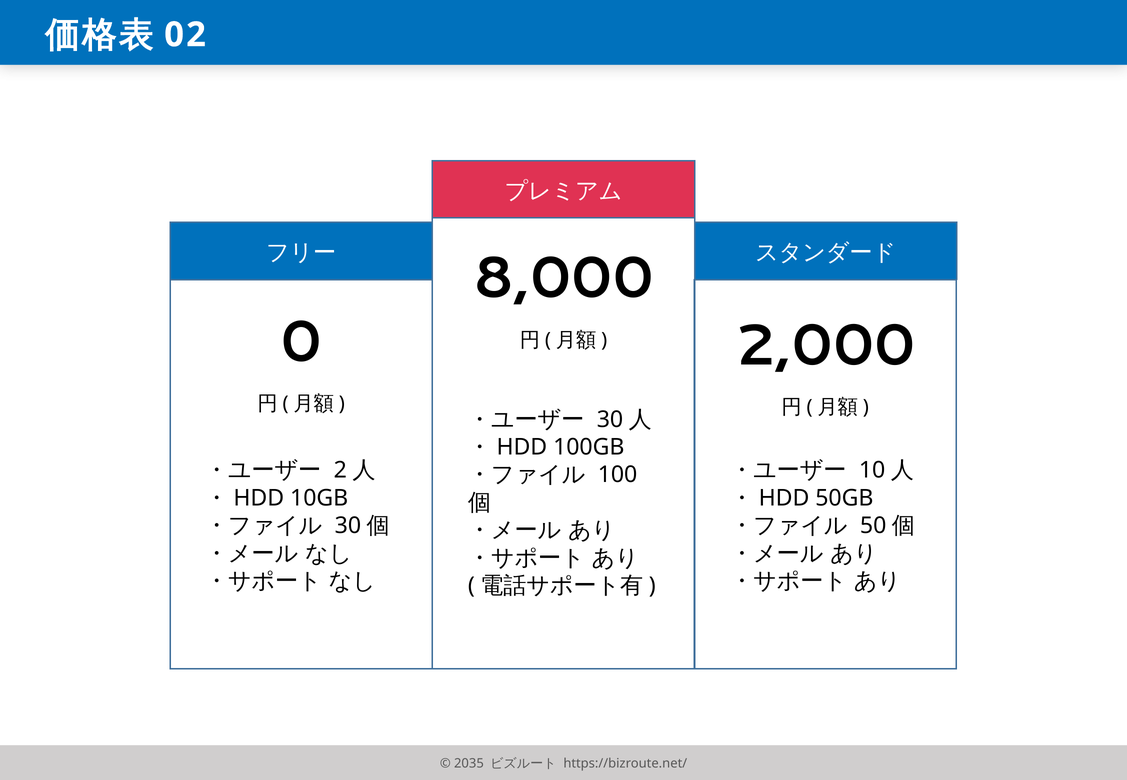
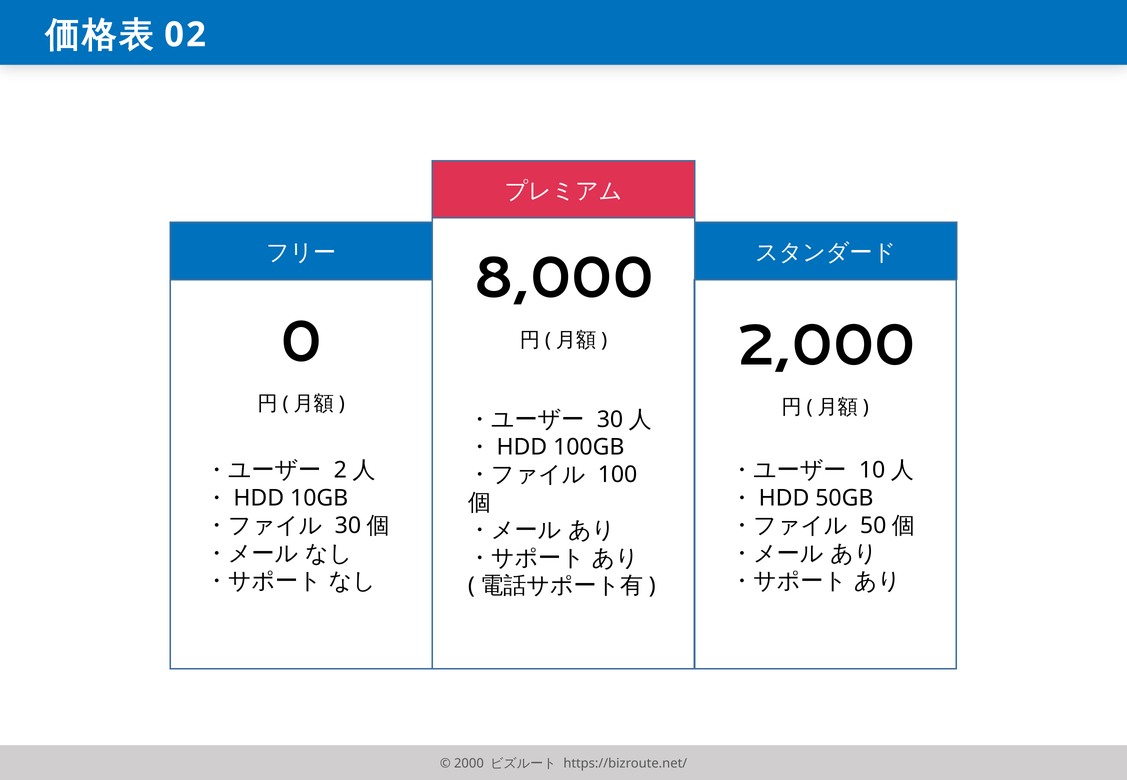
2035: 2035 -> 2000 (469, 764)
